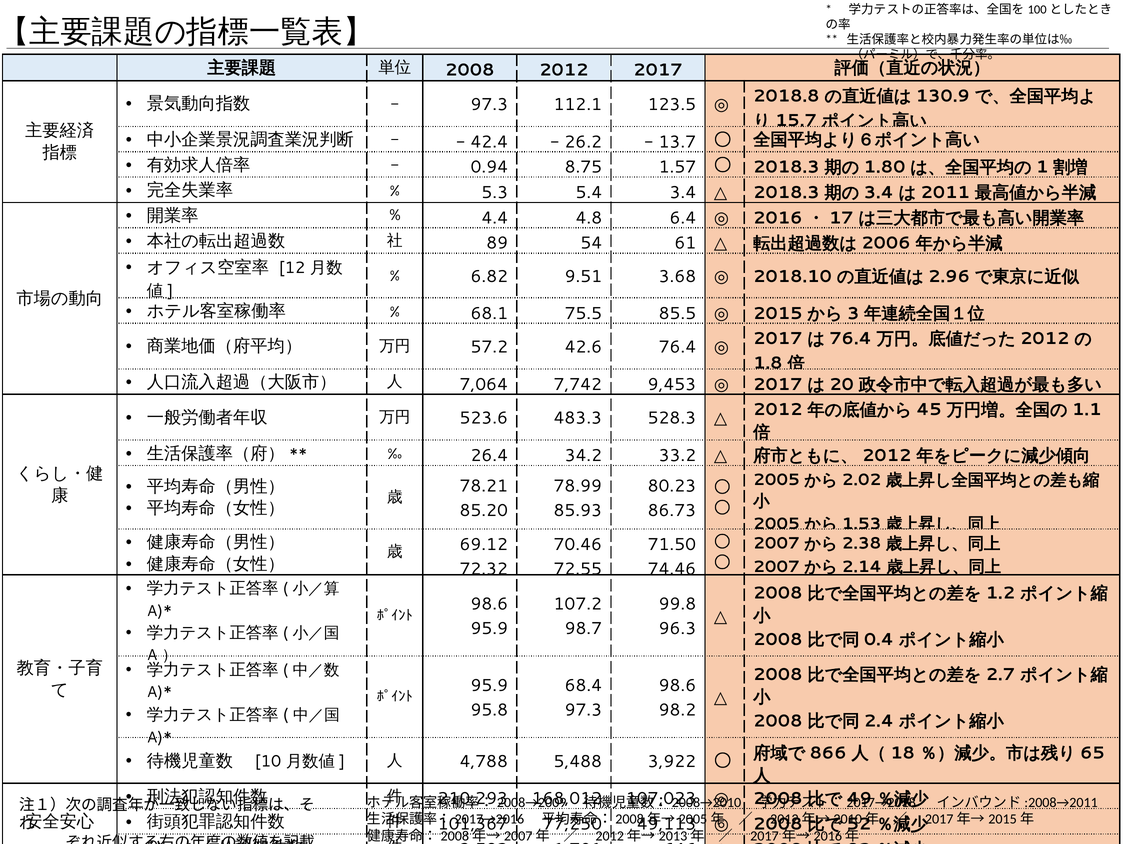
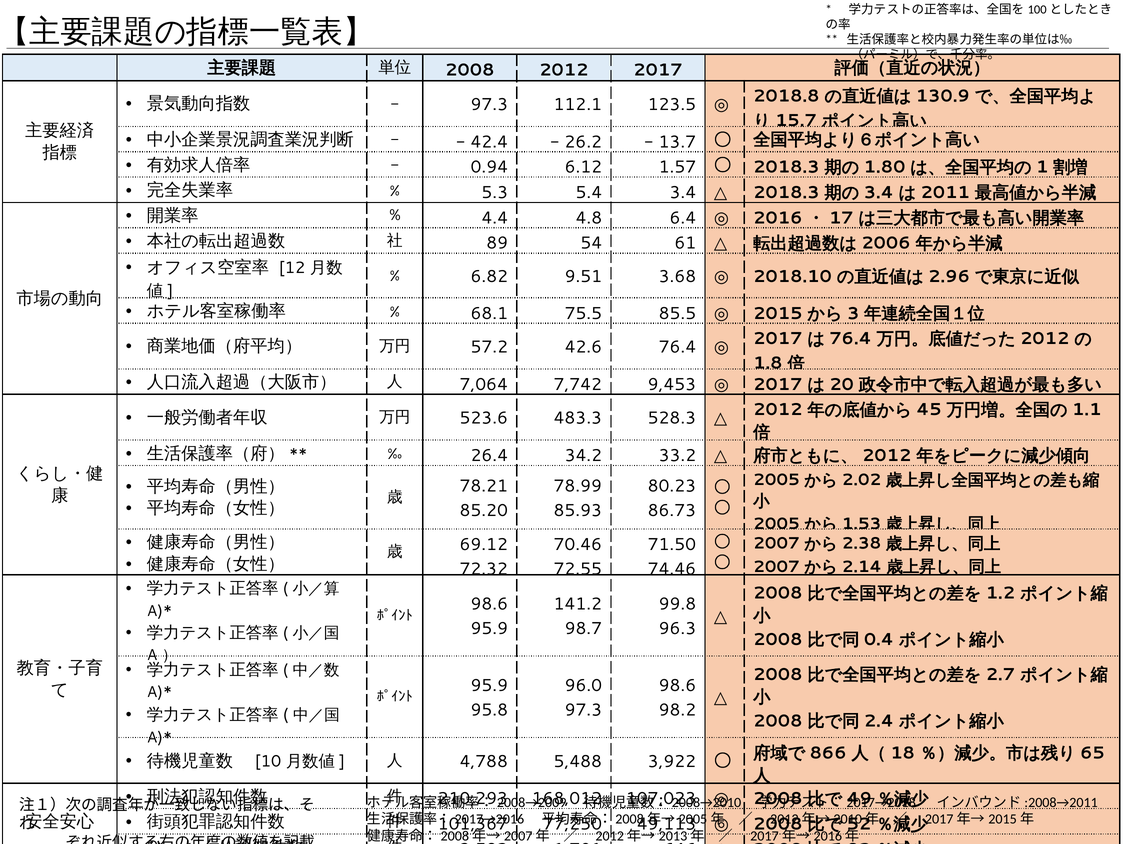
8.75: 8.75 -> 6.12 (583, 167)
107.2: 107.2 -> 141.2 (578, 604)
68.4: 68.4 -> 96.0 (583, 685)
